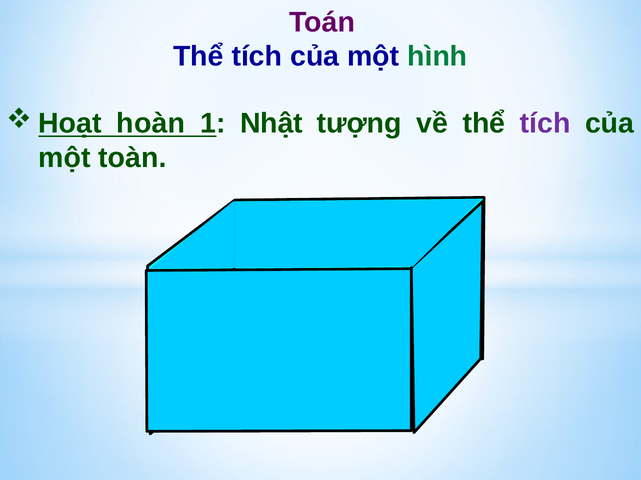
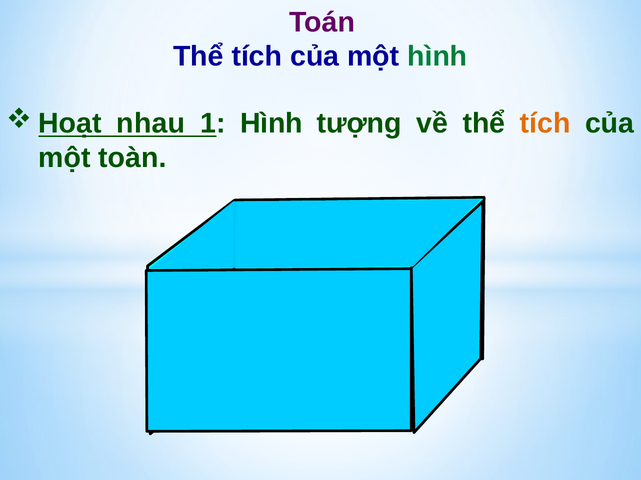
hoàn: hoàn -> nhau (151, 124)
1 Nhật: Nhật -> Hình (271, 124)
tích colour: purple -> orange (545, 124)
